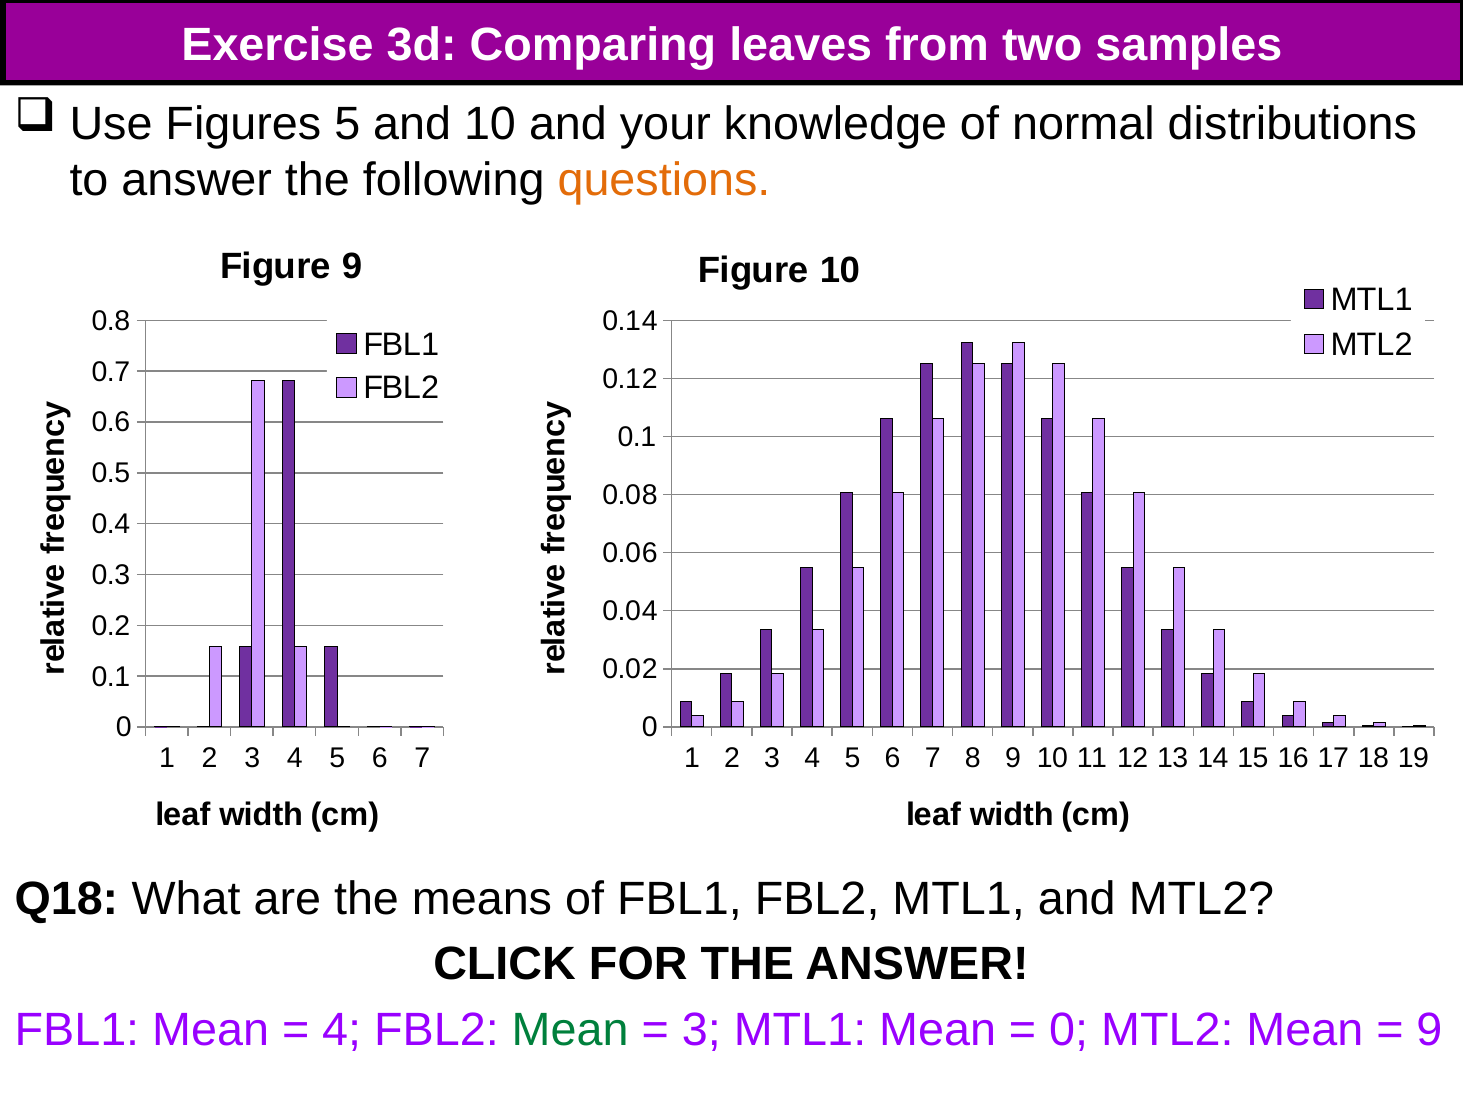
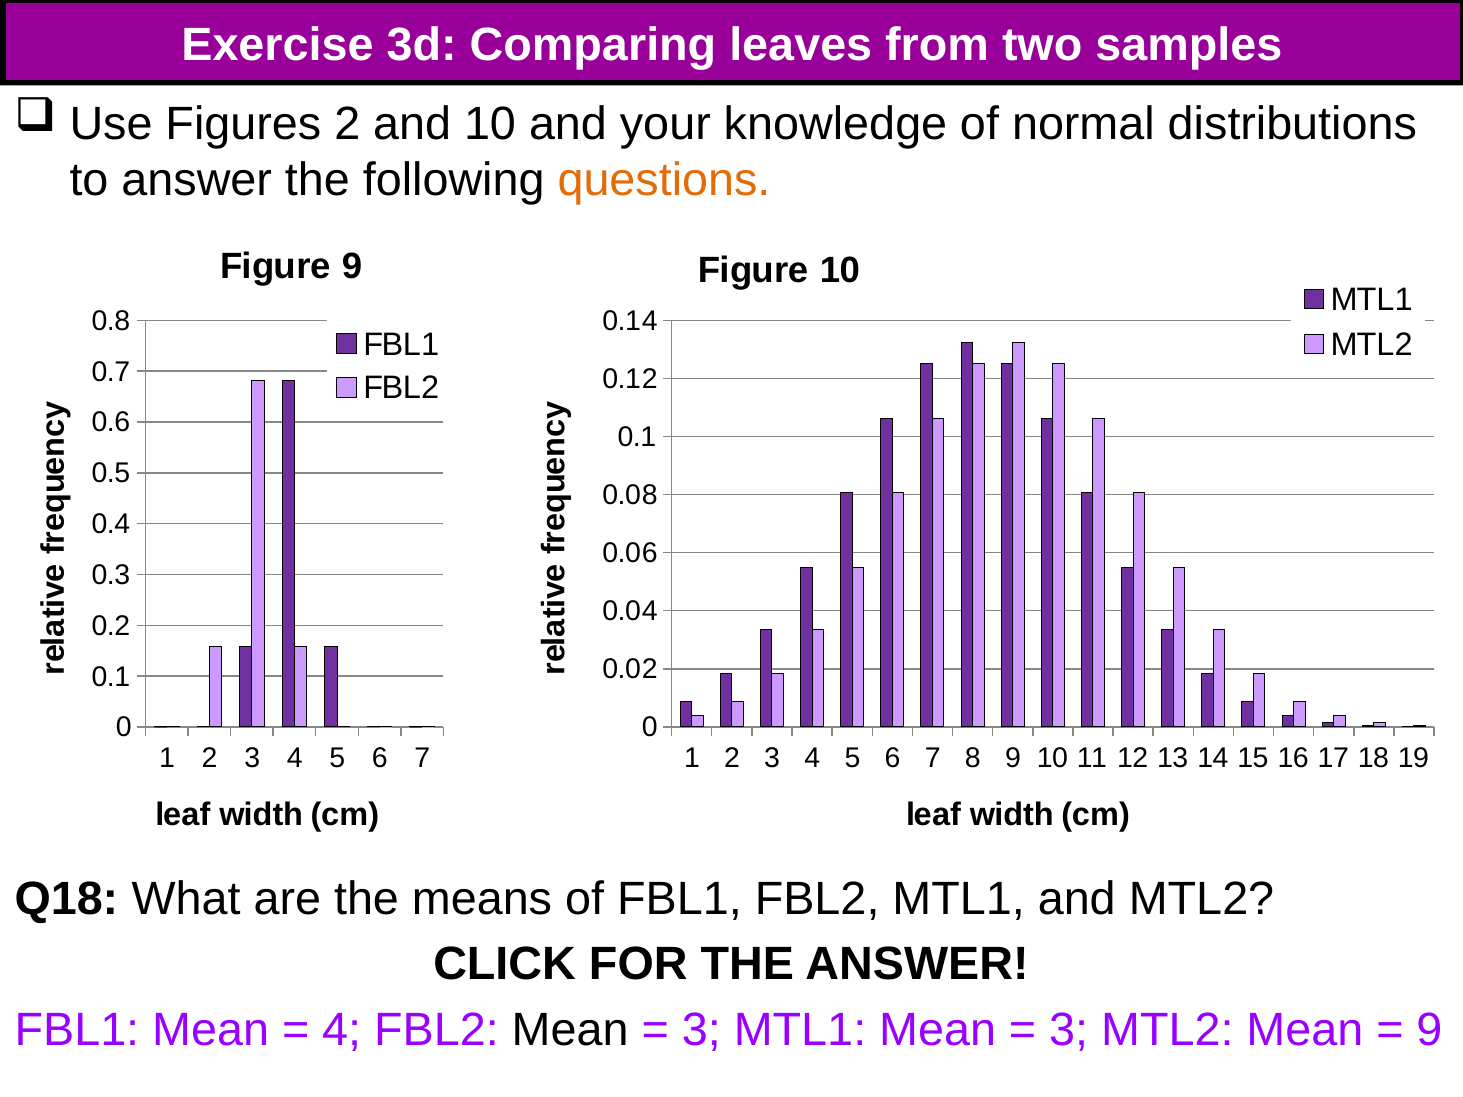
Figures 5: 5 -> 2 (347, 124)
Mean colour: green -> black (570, 1030)
0: 0 -> 3 (1069, 1030)
